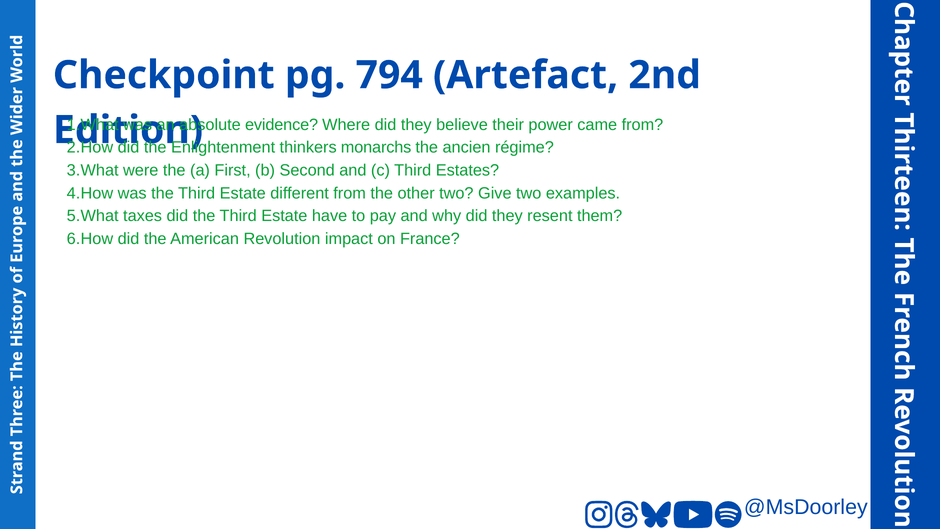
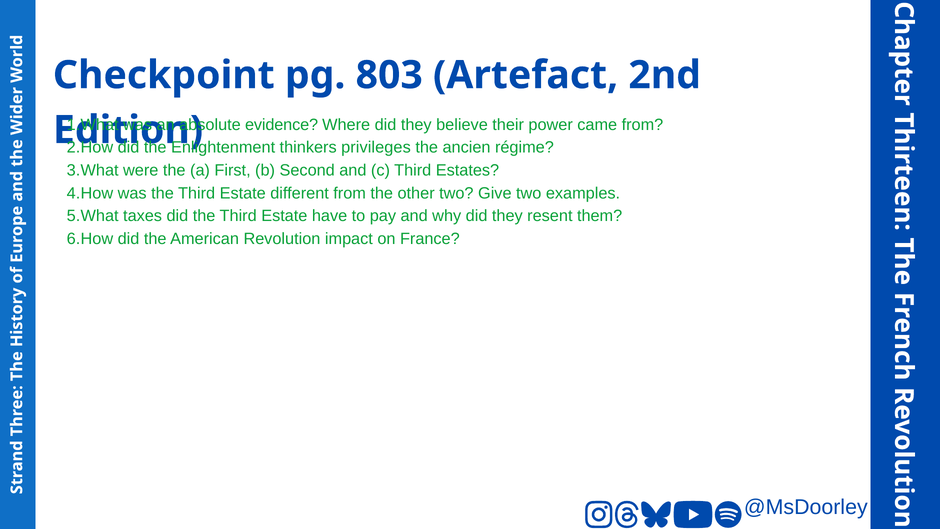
794: 794 -> 803 (389, 75)
monarchs: monarchs -> privileges (376, 147)
